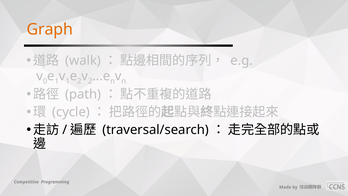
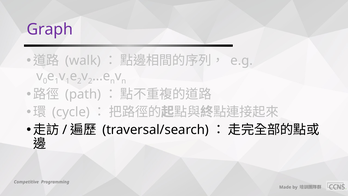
Graph colour: orange -> purple (50, 29)
